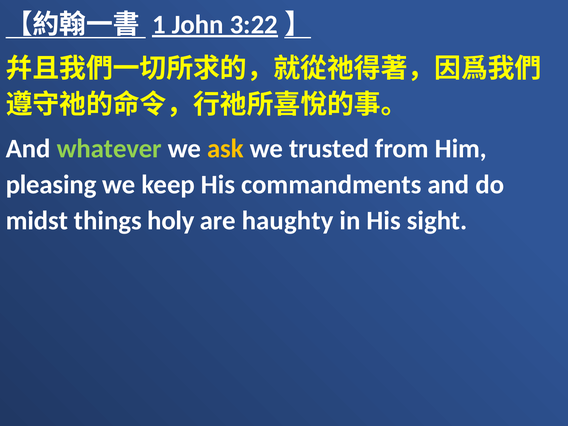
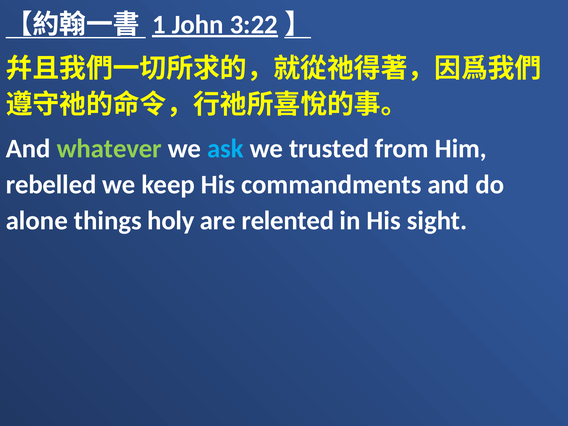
ask colour: yellow -> light blue (225, 149)
pleasing: pleasing -> rebelled (51, 185)
midst: midst -> alone (37, 221)
haughty: haughty -> relented (288, 221)
